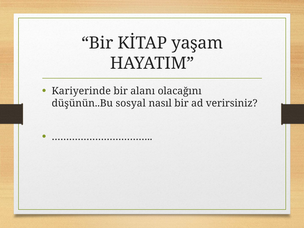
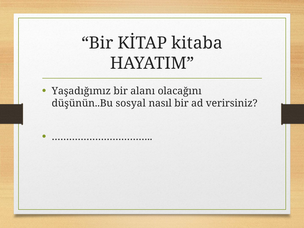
yaşam: yaşam -> kitaba (197, 43)
Kariyerinde: Kariyerinde -> Yaşadığımız (81, 91)
